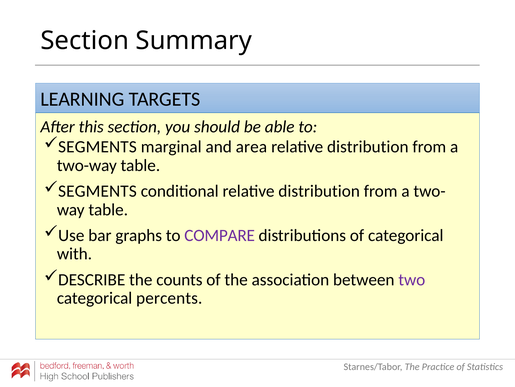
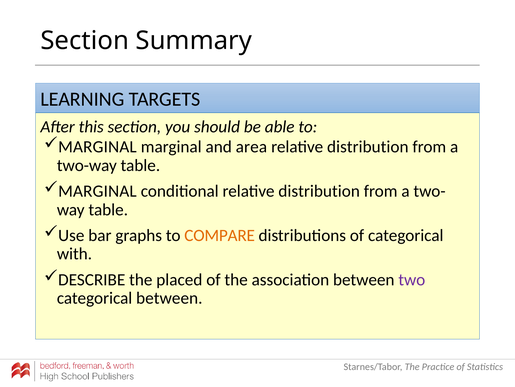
SEGMENTS: SEGMENTS -> MARGINAL (97, 147)
SEGMENTS: SEGMENTS -> MARGINAL (97, 191)
COMPARE colour: purple -> orange (220, 235)
counts: counts -> placed (179, 279)
categorical percents: percents -> between (169, 298)
